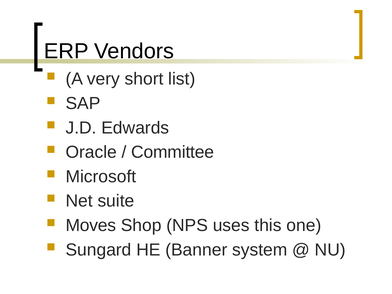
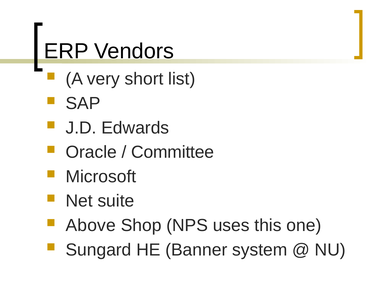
Moves: Moves -> Above (91, 225)
